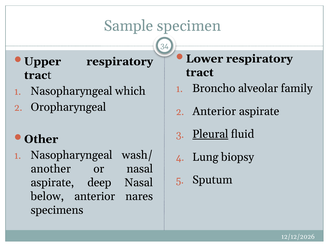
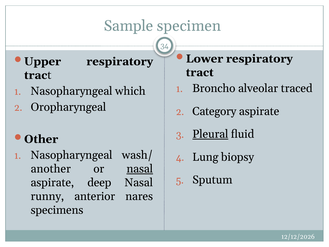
family: family -> traced (297, 88)
Anterior: Anterior -> Category (214, 111)
nasal underline: none -> present (140, 169)
below: below -> runny (47, 196)
